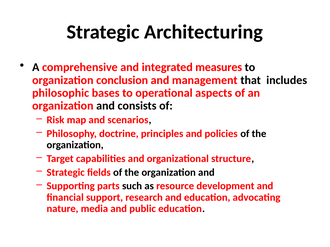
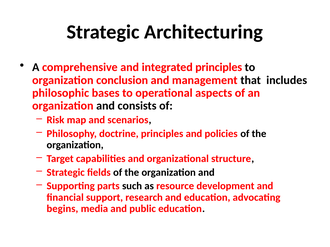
integrated measures: measures -> principles (219, 67)
nature: nature -> begins (62, 209)
